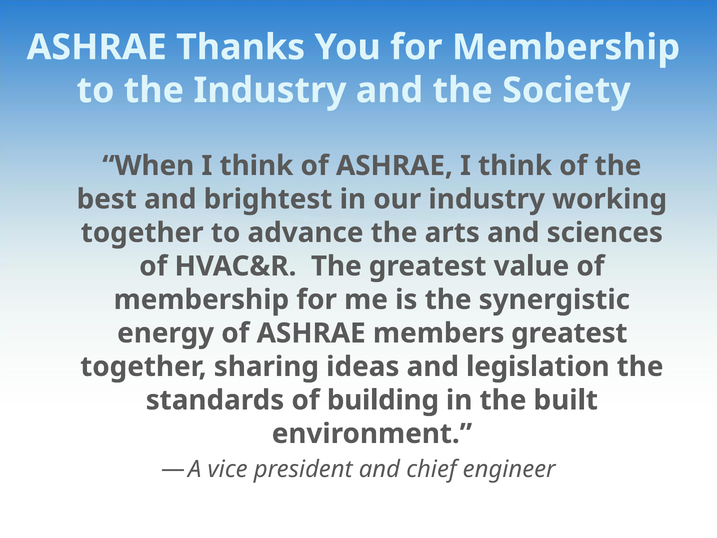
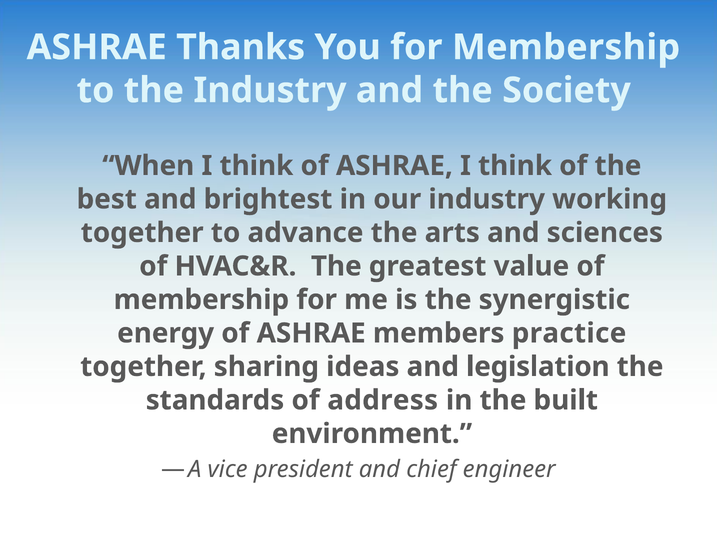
members greatest: greatest -> practice (569, 333)
building: building -> address (383, 400)
